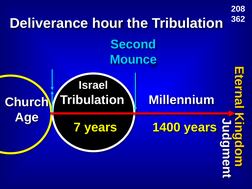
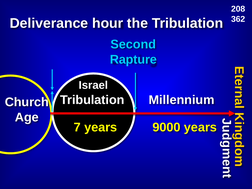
Mounce: Mounce -> Rapture (133, 59)
1400: 1400 -> 9000 (167, 127)
